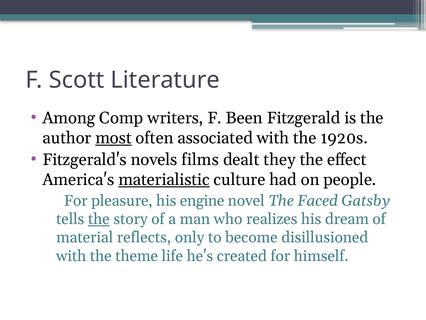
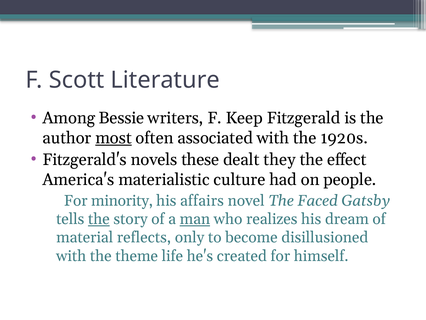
Comp: Comp -> Bessie (122, 118)
Been: Been -> Keep (244, 118)
films: films -> these (200, 160)
materialistic underline: present -> none (164, 179)
pleasure: pleasure -> minority (122, 200)
engine: engine -> affairs (202, 200)
man underline: none -> present (195, 219)
